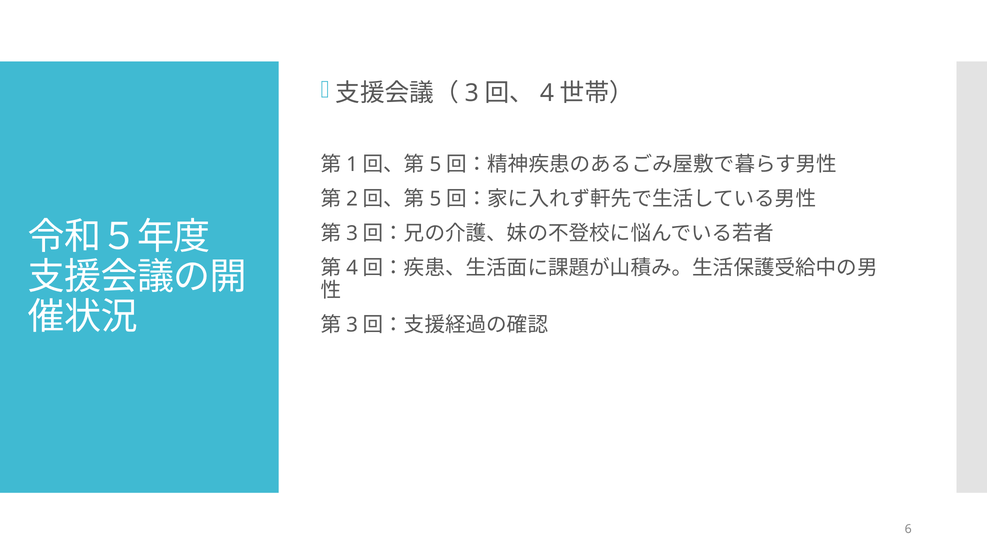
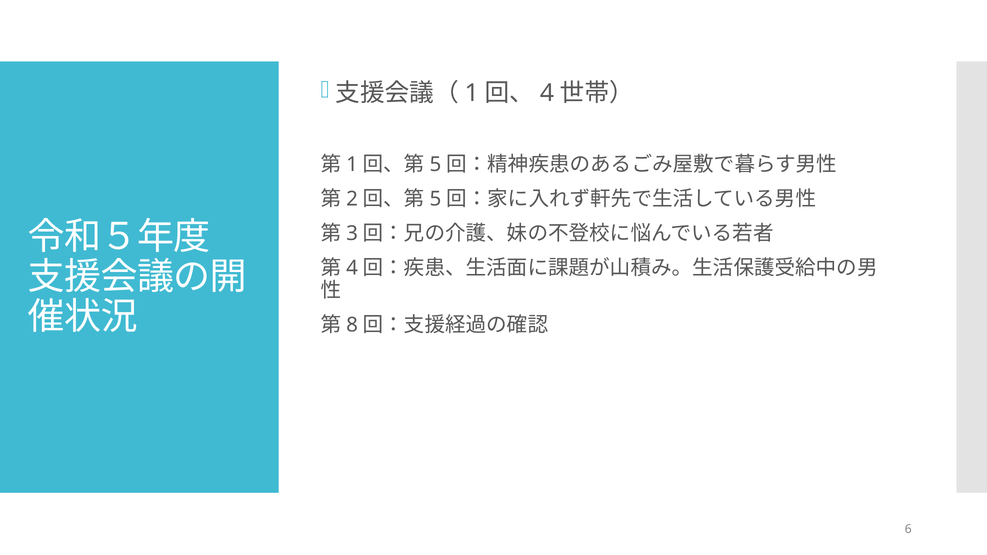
3: 3 -> 1 (472, 93)
3: 3 -> 8 (352, 325)
